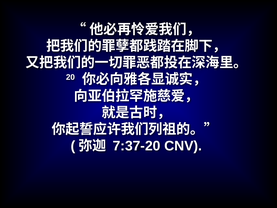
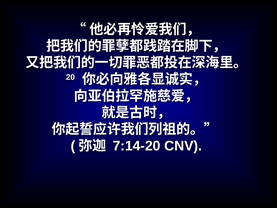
7:37-20: 7:37-20 -> 7:14-20 (137, 146)
